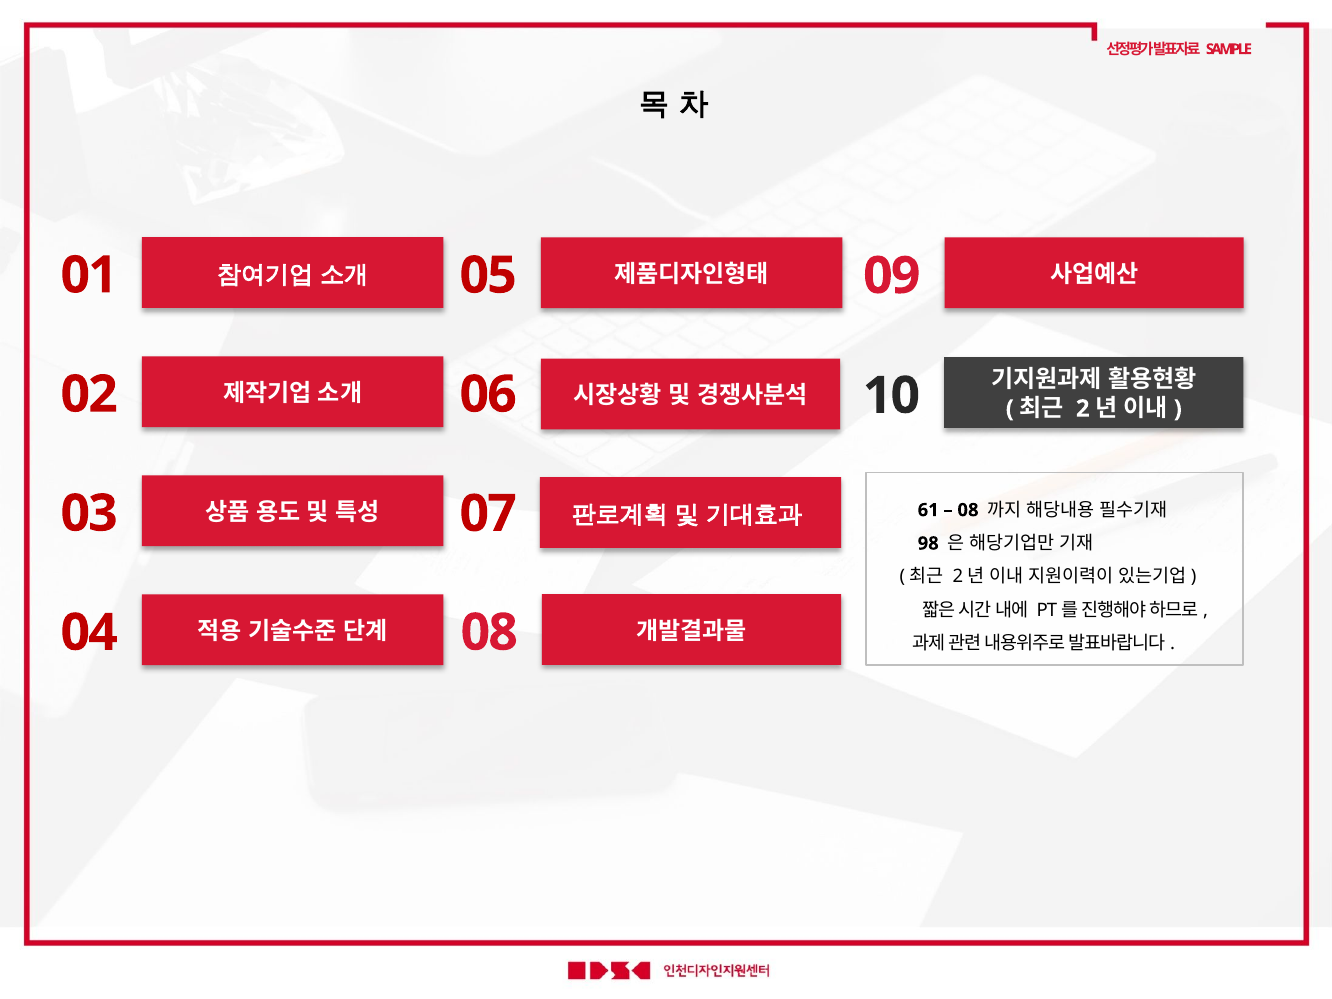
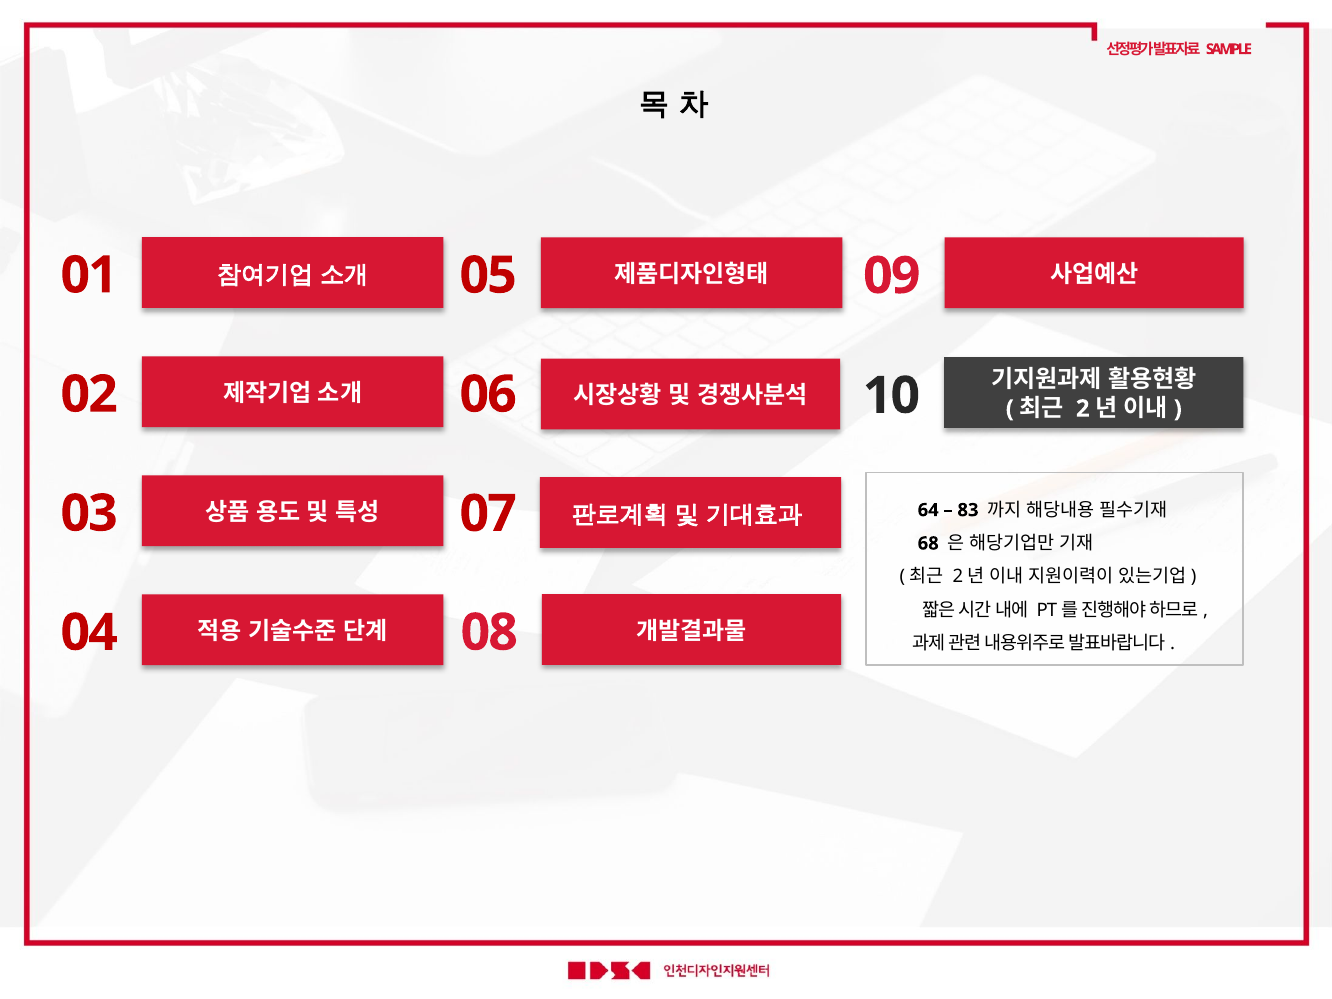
61: 61 -> 64 (928, 510)
08: 08 -> 83 (968, 510)
98: 98 -> 68 (928, 543)
